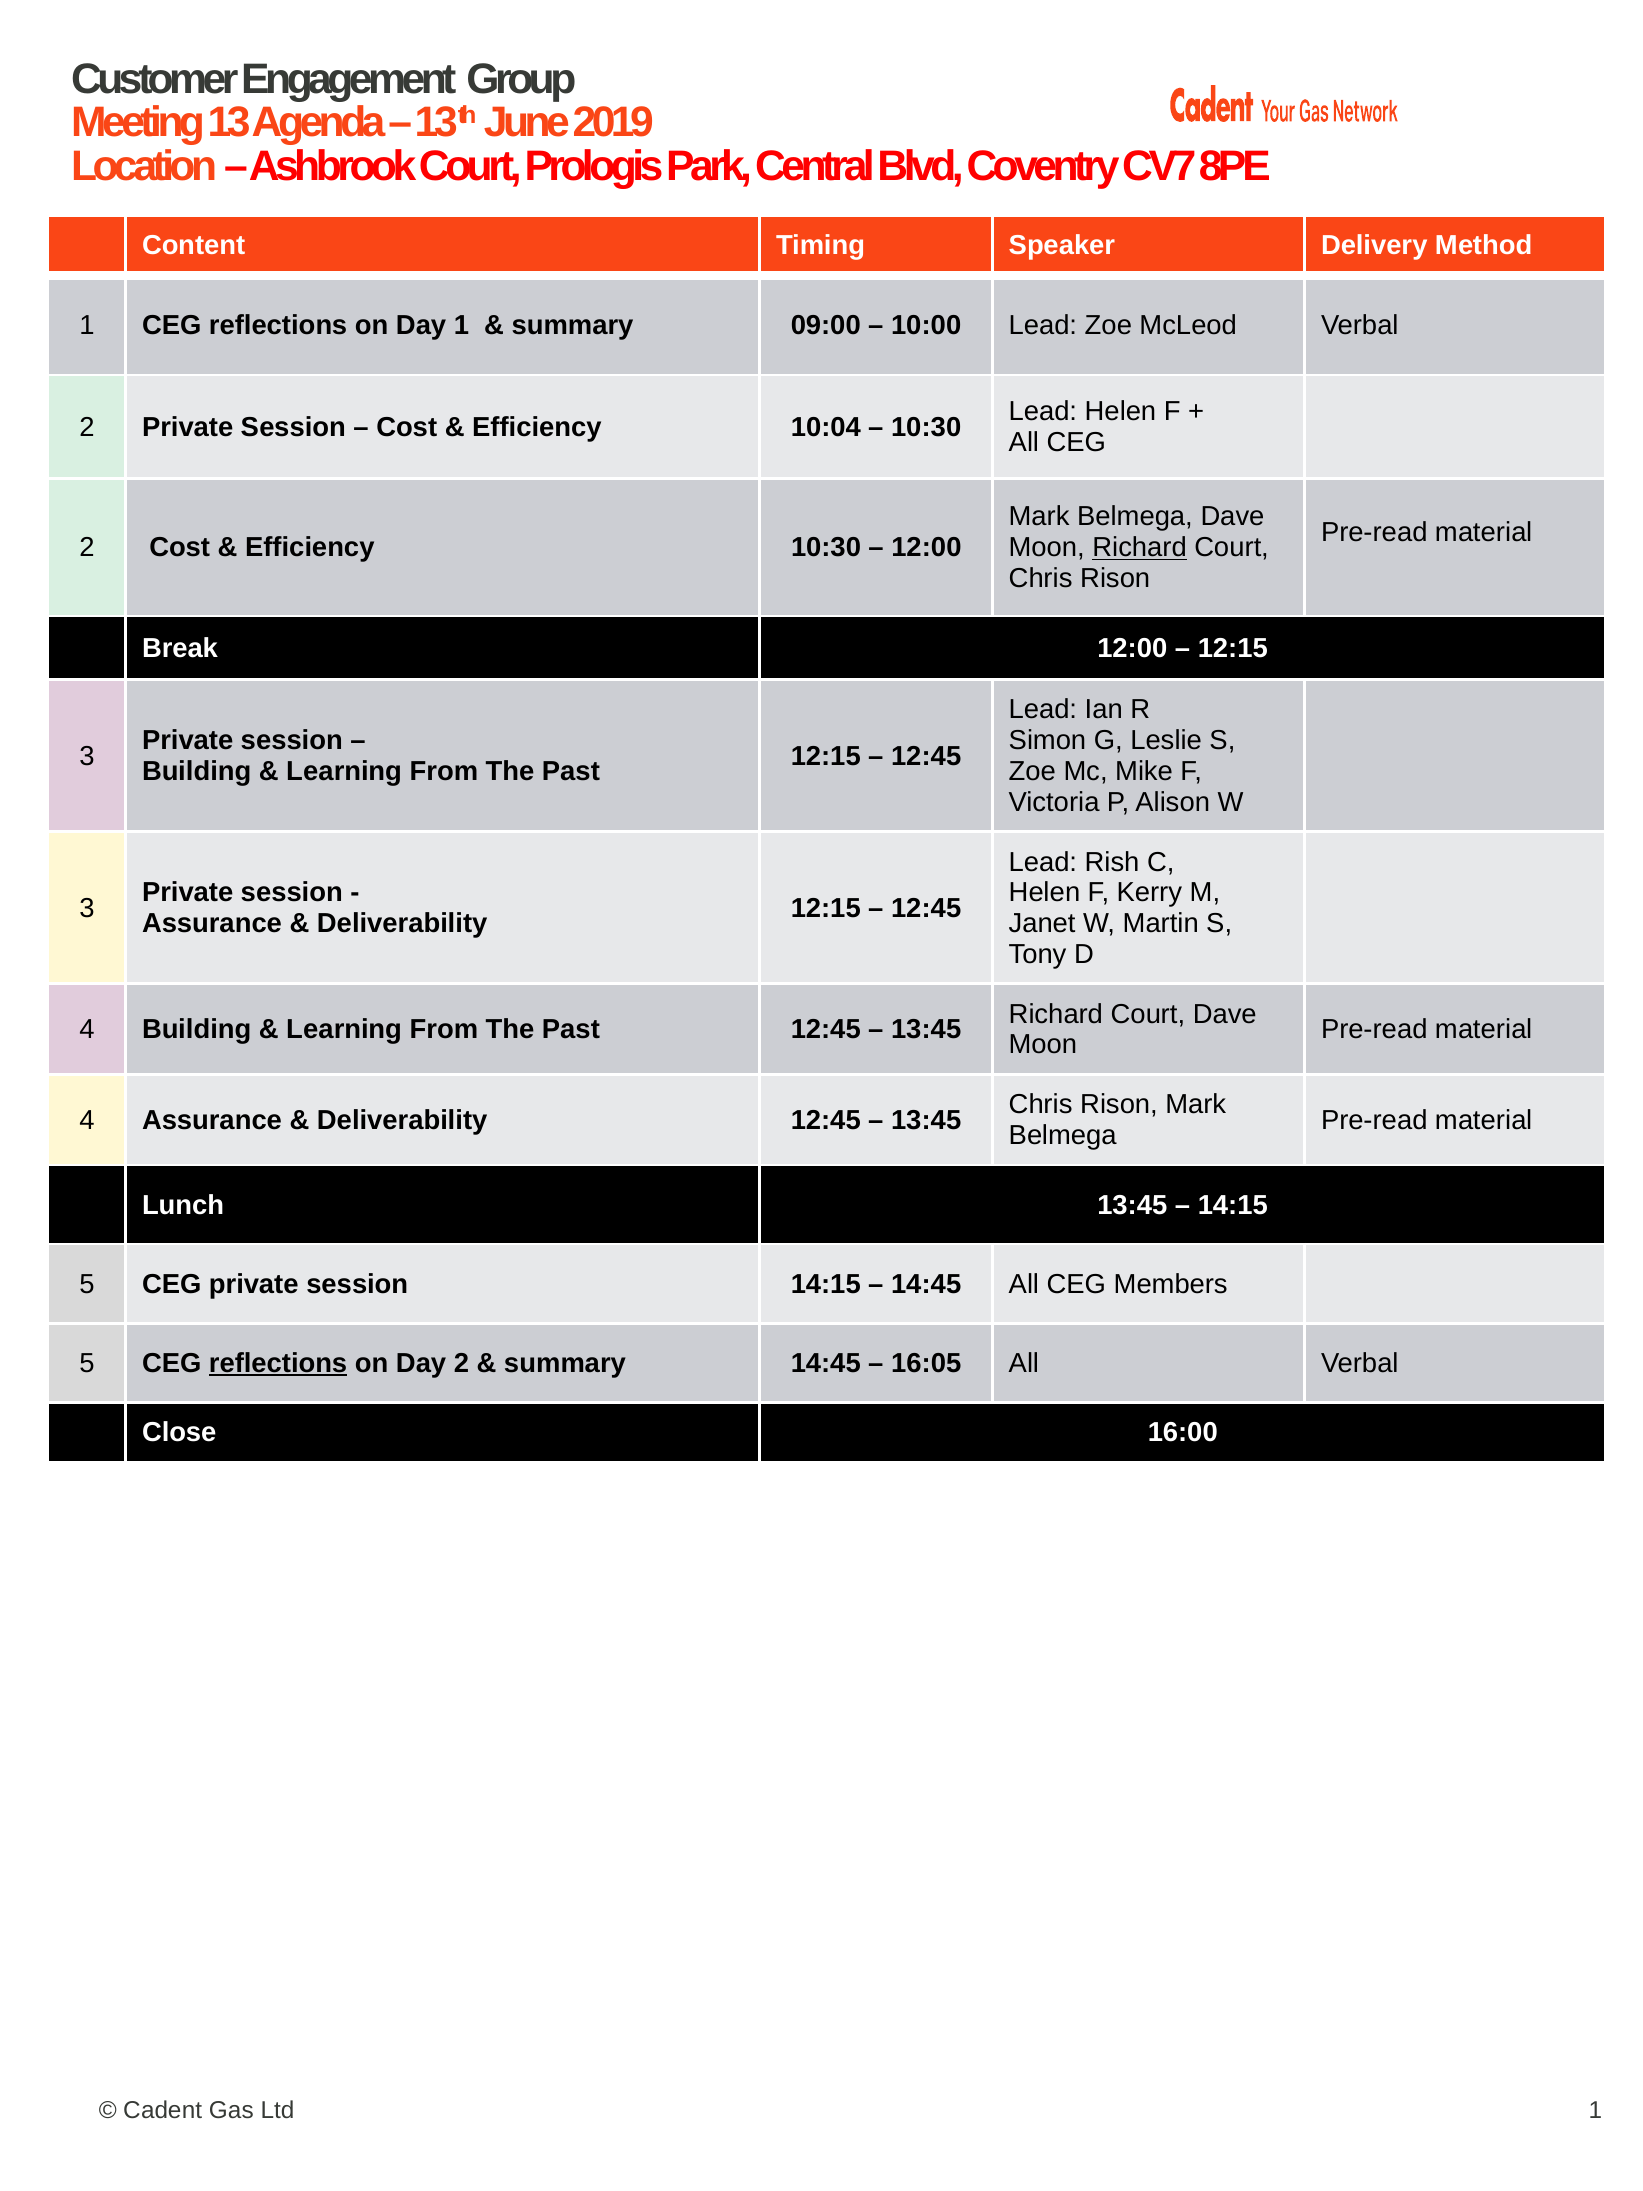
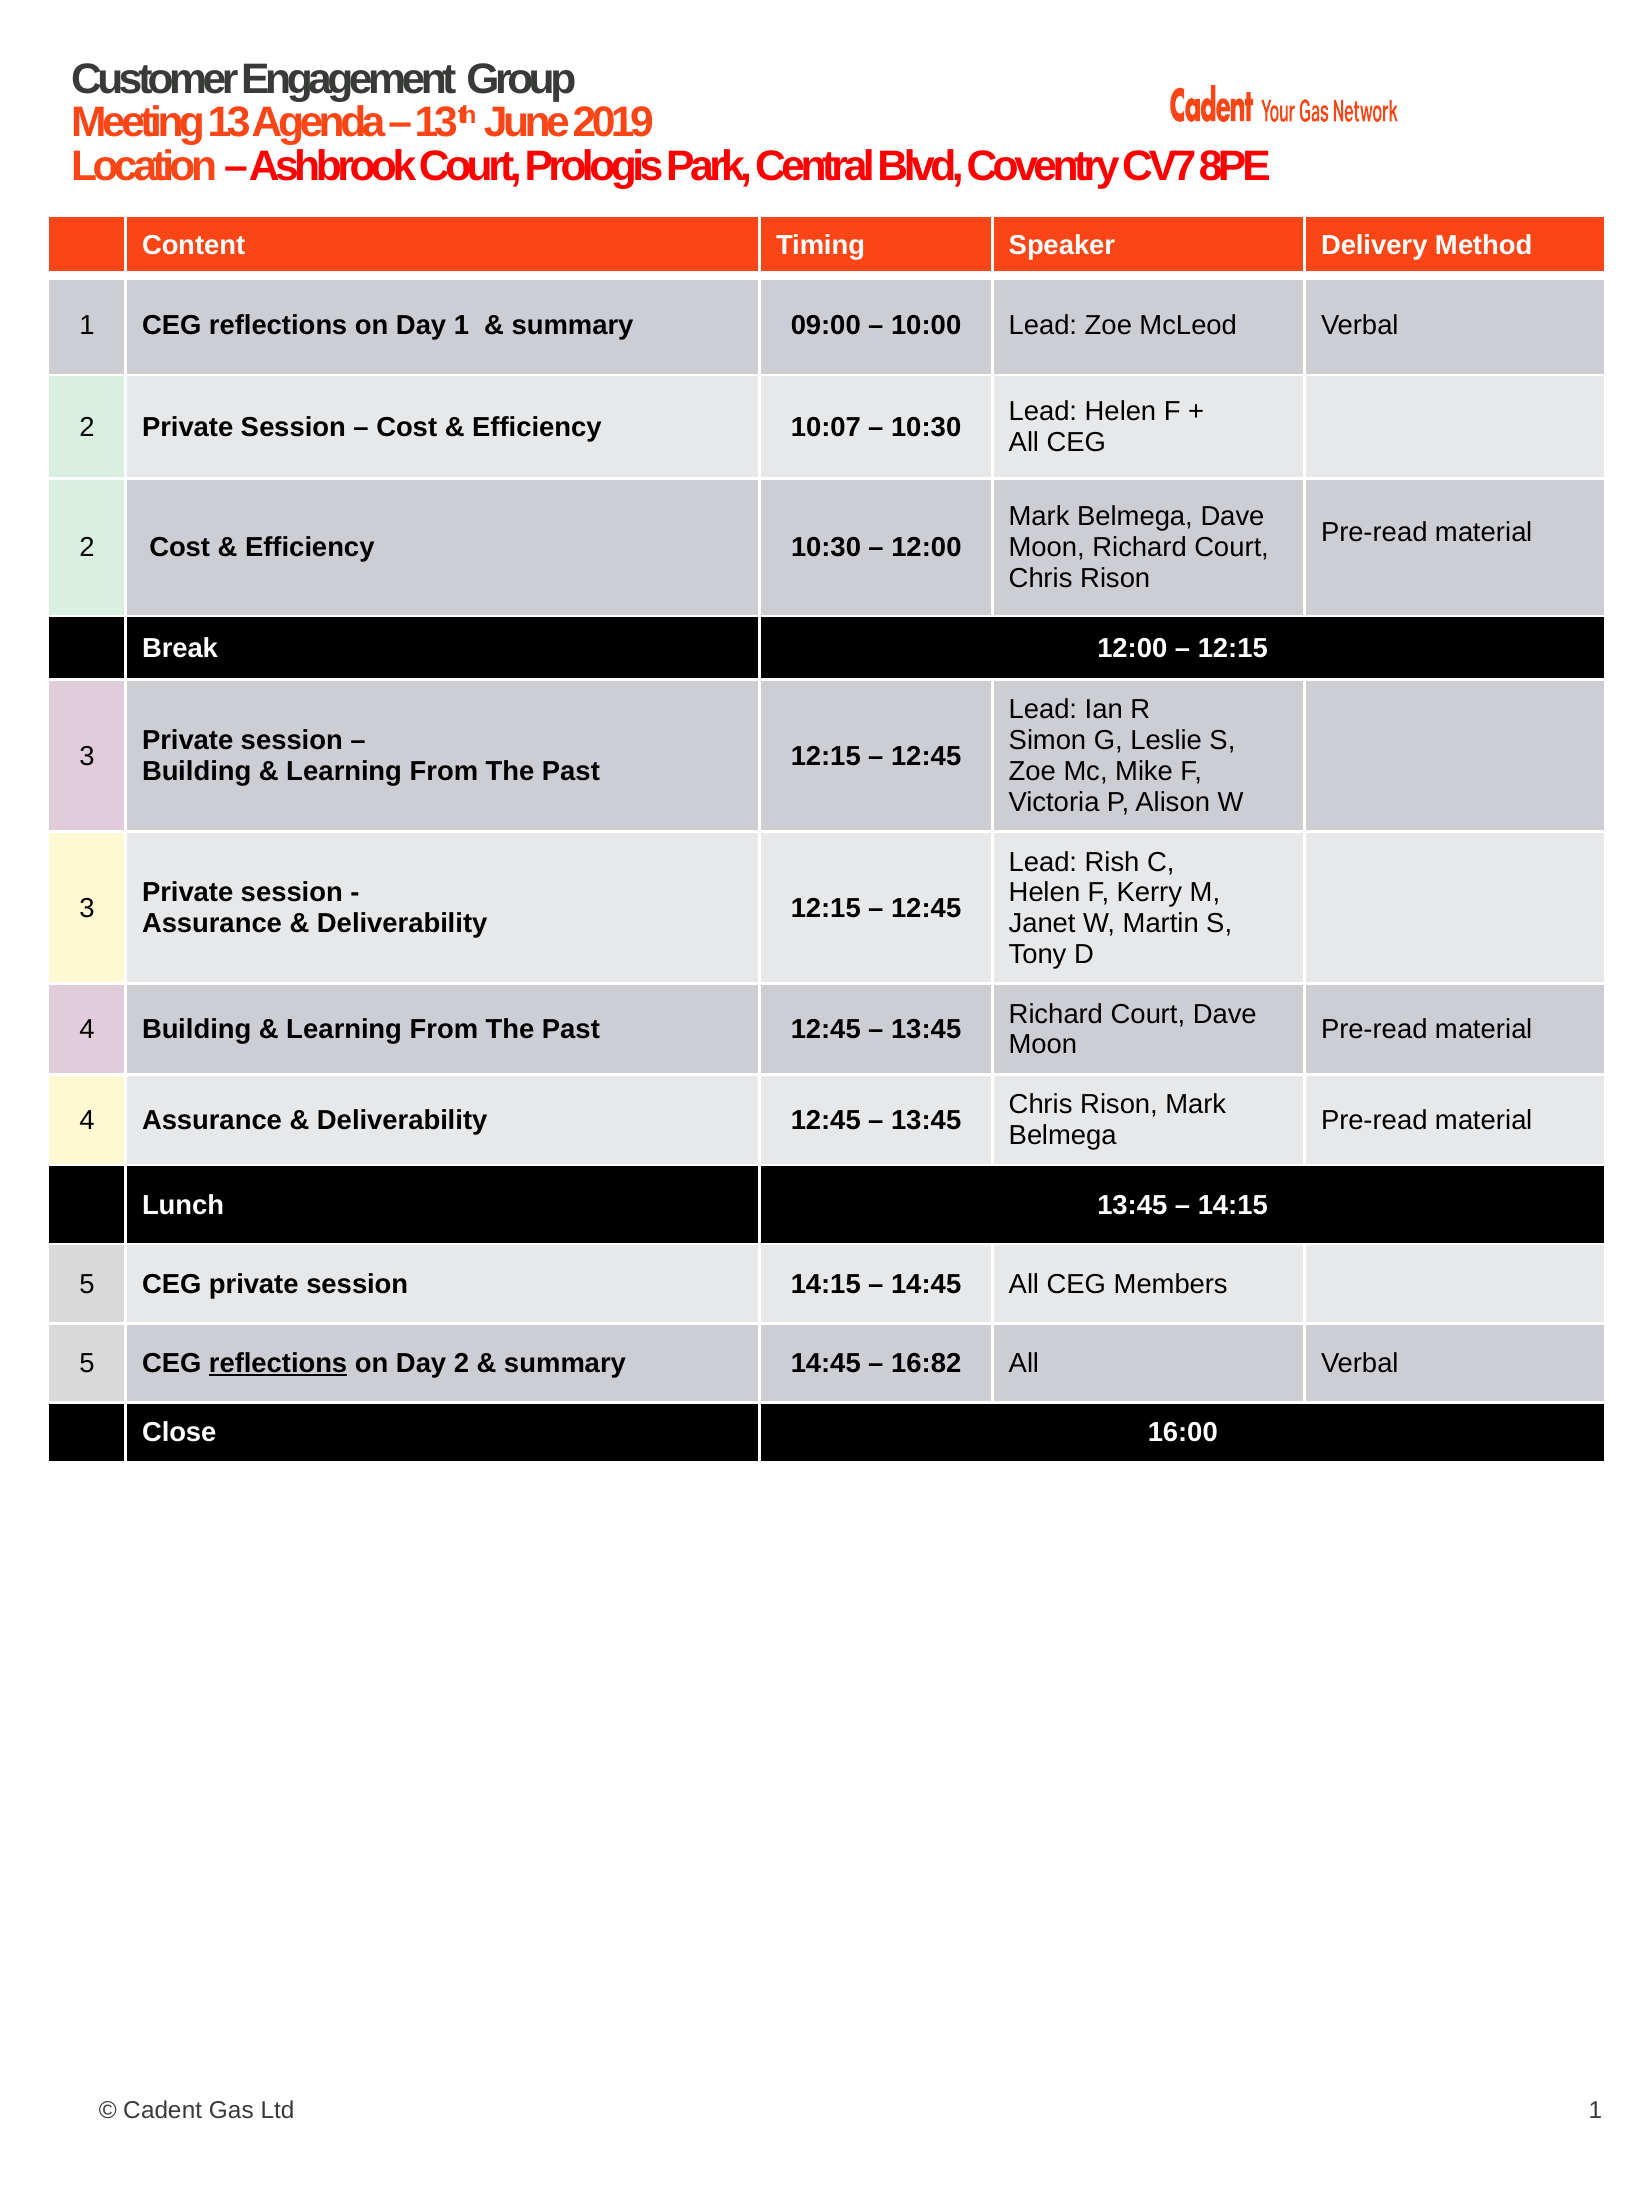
10:04: 10:04 -> 10:07 (826, 427)
Richard underline: present -> none (1140, 548)
16:05: 16:05 -> 16:82 (926, 1363)
